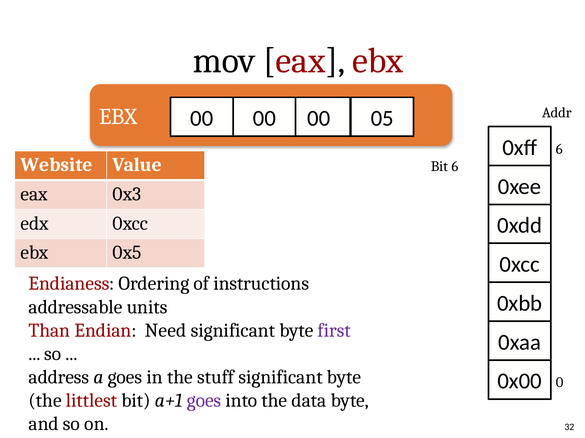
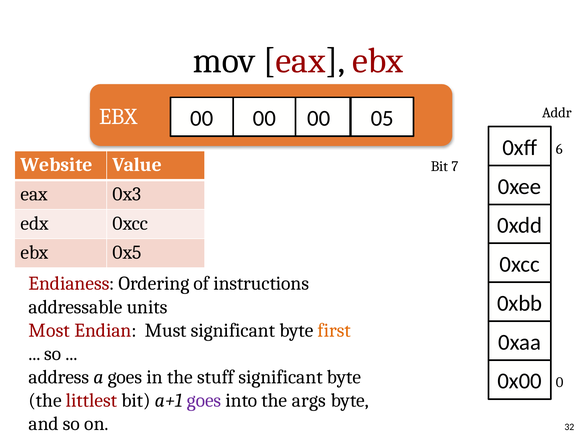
Bit 6: 6 -> 7 (455, 167)
Than: Than -> Most (49, 331)
Need: Need -> Must (166, 331)
first colour: purple -> orange (334, 331)
data: data -> args (309, 401)
